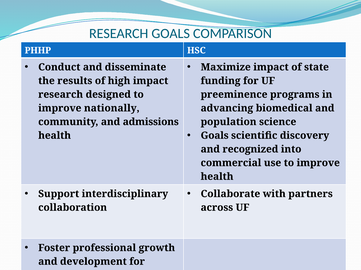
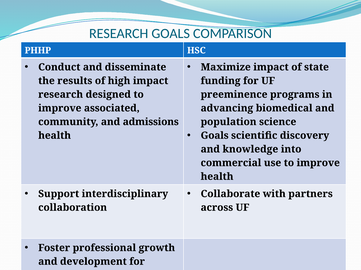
nationally: nationally -> associated (112, 108)
recognized: recognized -> knowledge (250, 150)
